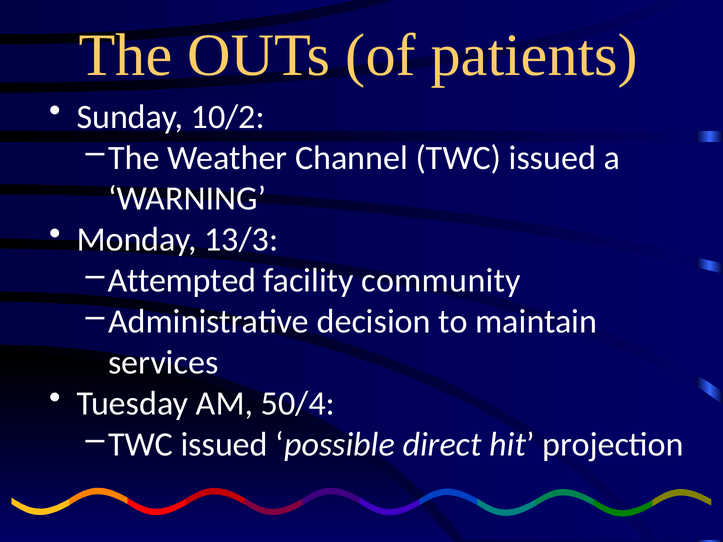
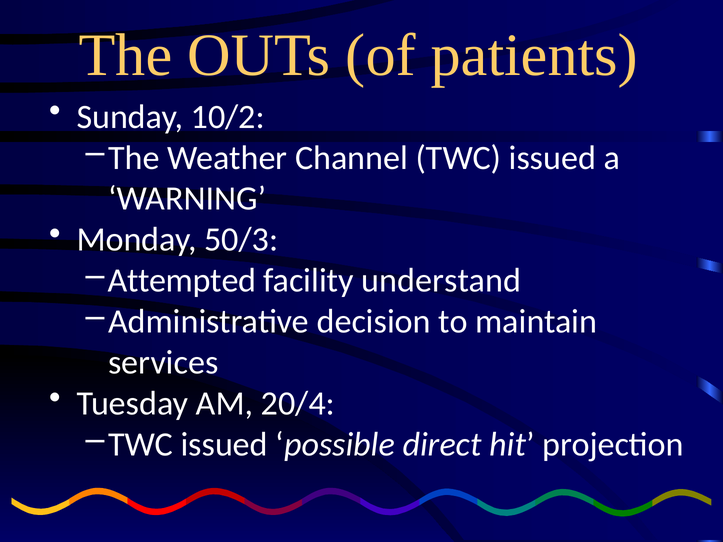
13/3: 13/3 -> 50/3 (241, 240)
community: community -> understand (441, 281)
50/4: 50/4 -> 20/4 (298, 404)
